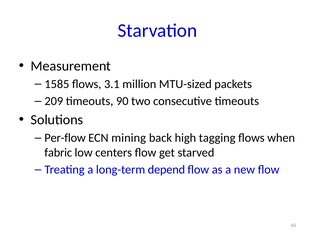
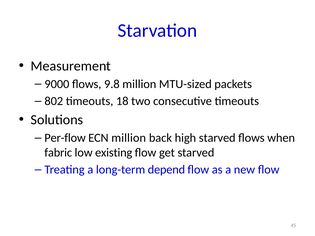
1585: 1585 -> 9000 (57, 84)
3.1: 3.1 -> 9.8 (112, 84)
209: 209 -> 802 (54, 101)
90: 90 -> 18 (122, 101)
ECN mining: mining -> million (129, 138)
high tagging: tagging -> starved (217, 138)
centers: centers -> existing (114, 153)
